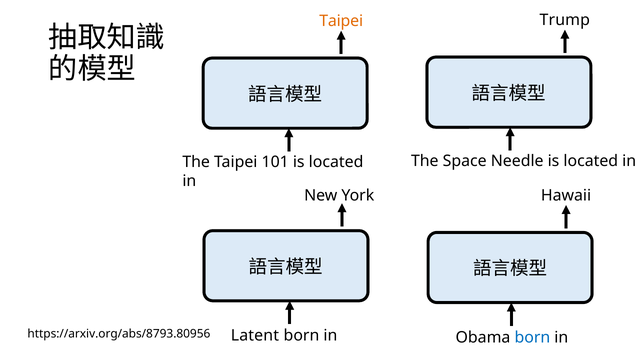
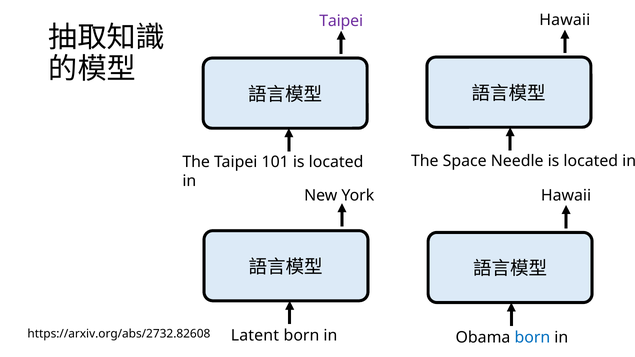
Trump: Trump -> Hawaii (565, 20)
Taipei colour: orange -> purple (341, 21)
https://arxiv.org/abs/8793.80956: https://arxiv.org/abs/8793.80956 -> https://arxiv.org/abs/2732.82608 (119, 334)
